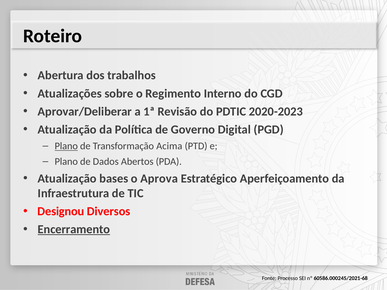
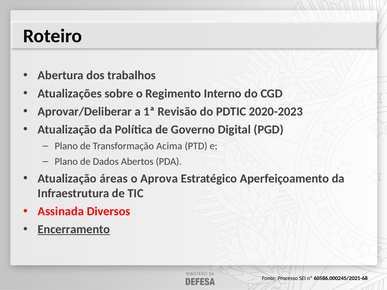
Plano underline: present -> none (66, 146)
bases: bases -> áreas (114, 179)
Designou: Designou -> Assinada (61, 212)
